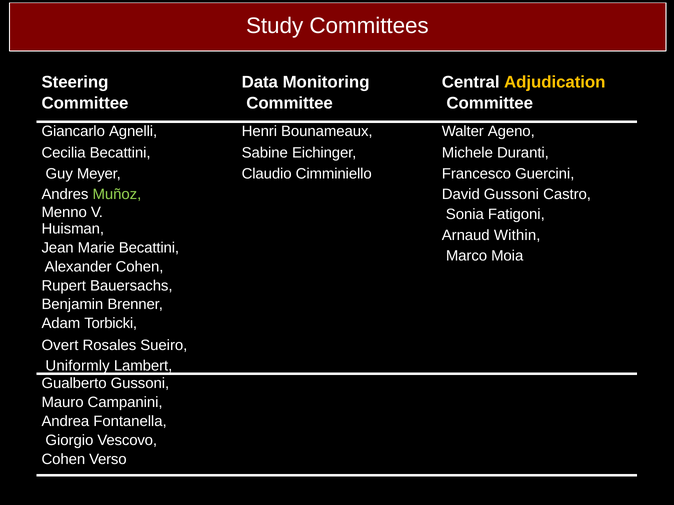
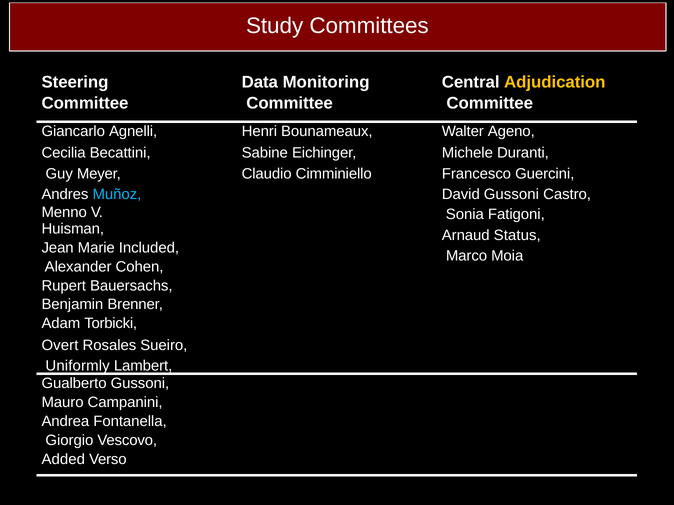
Muñoz colour: light green -> light blue (117, 194)
Within: Within -> Status (517, 236)
Marie Becattini: Becattini -> Included (149, 248)
Cohen: Cohen -> Added (63, 460)
